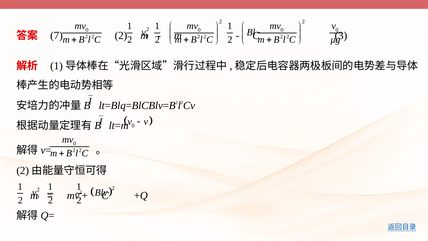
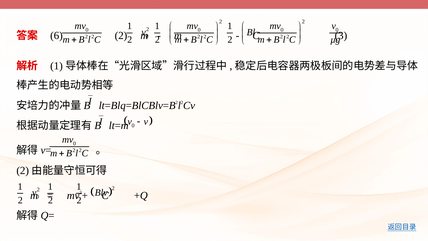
7: 7 -> 6 (57, 35)
